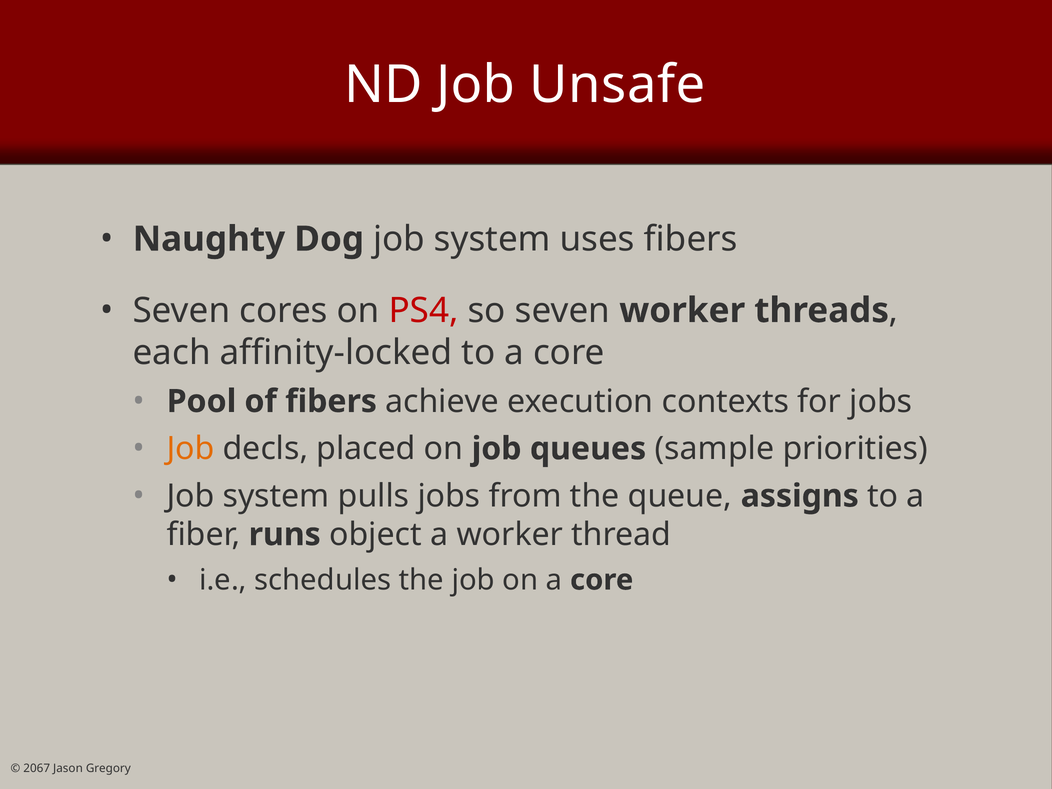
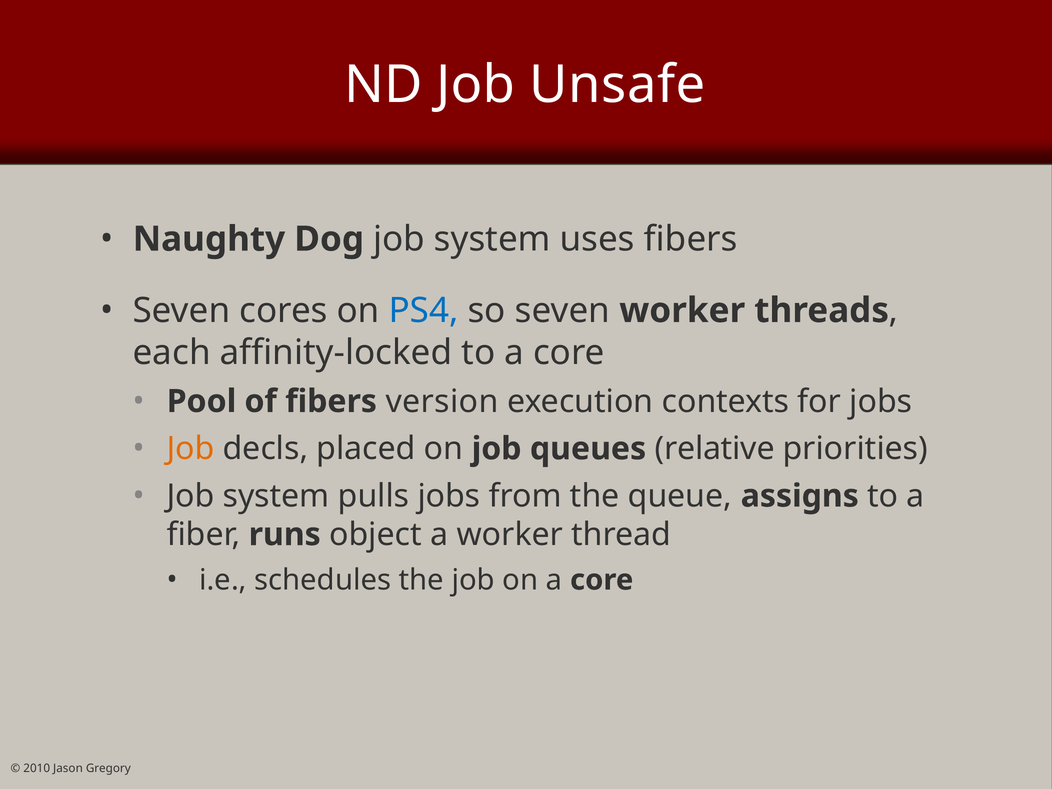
PS4 colour: red -> blue (424, 310)
achieve: achieve -> version (442, 401)
sample: sample -> relative (715, 449)
2067: 2067 -> 2010 (37, 769)
